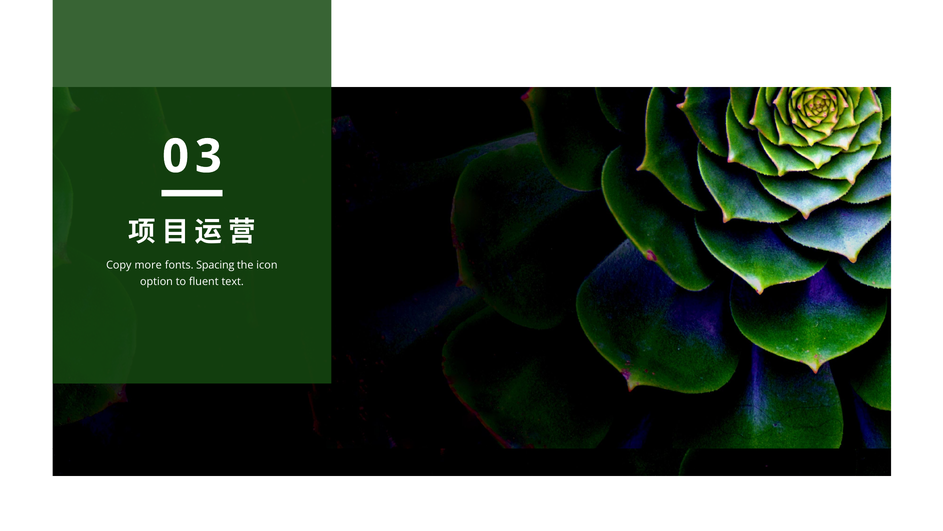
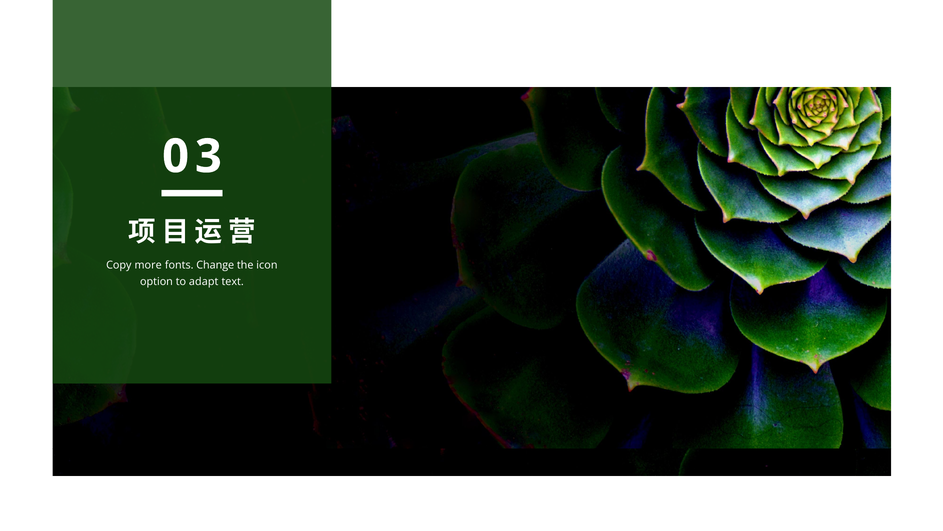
Spacing: Spacing -> Change (215, 265)
fluent: fluent -> adapt (204, 282)
